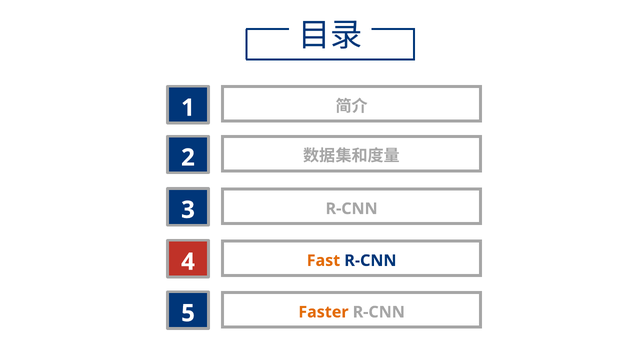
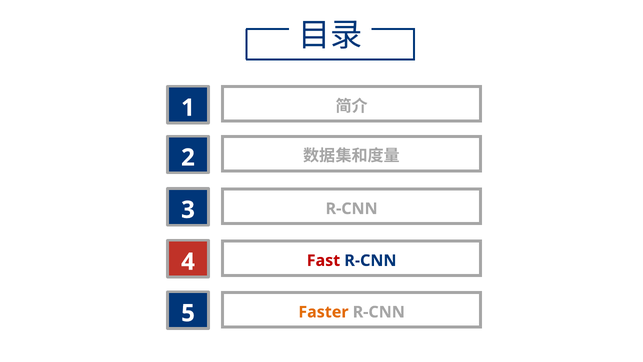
Fast colour: orange -> red (323, 260)
